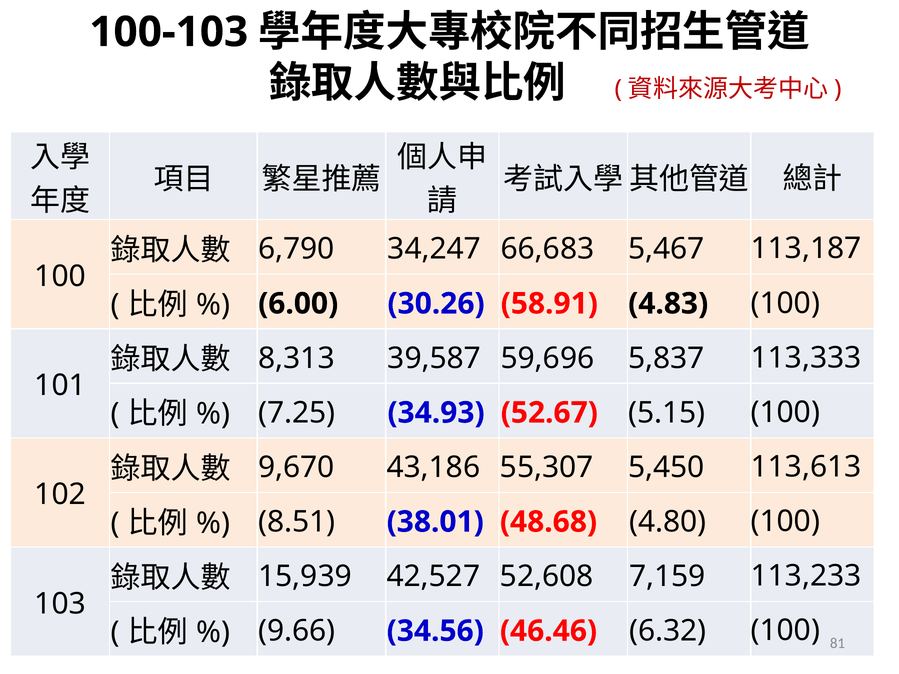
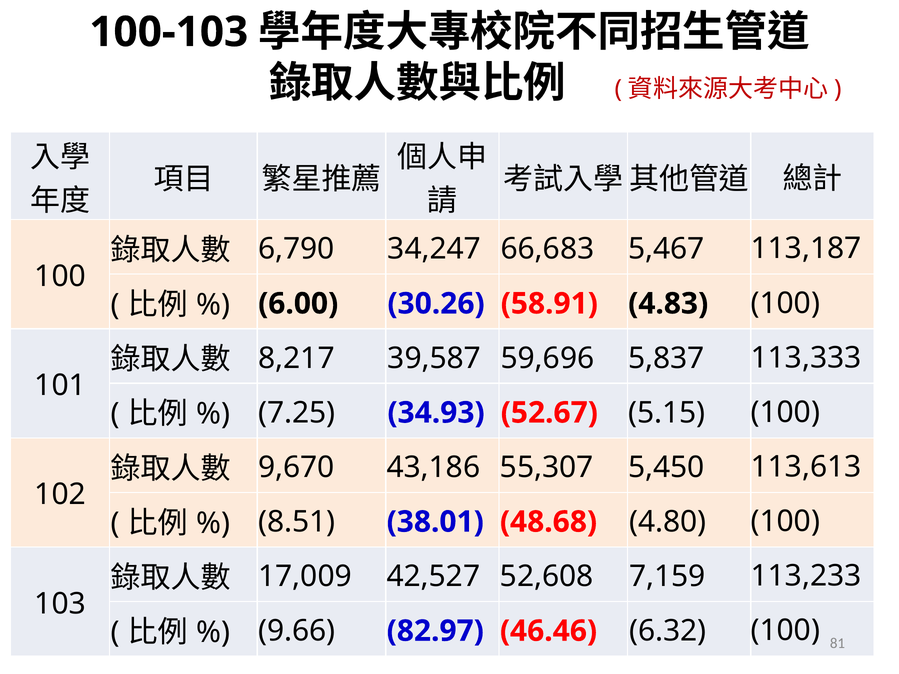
8,313: 8,313 -> 8,217 (296, 358)
15,939: 15,939 -> 17,009 (305, 577)
34.56: 34.56 -> 82.97 (435, 631)
